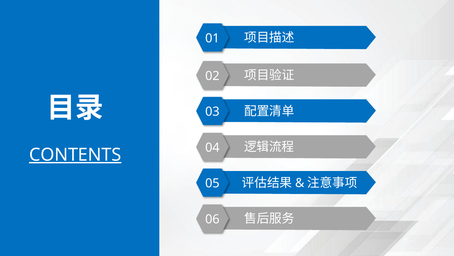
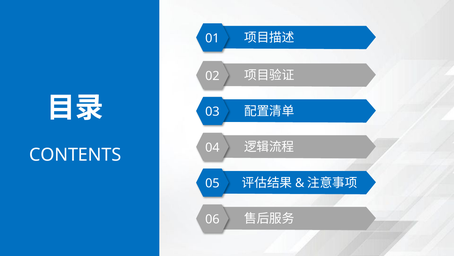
CONTENTS underline: present -> none (75, 155)
